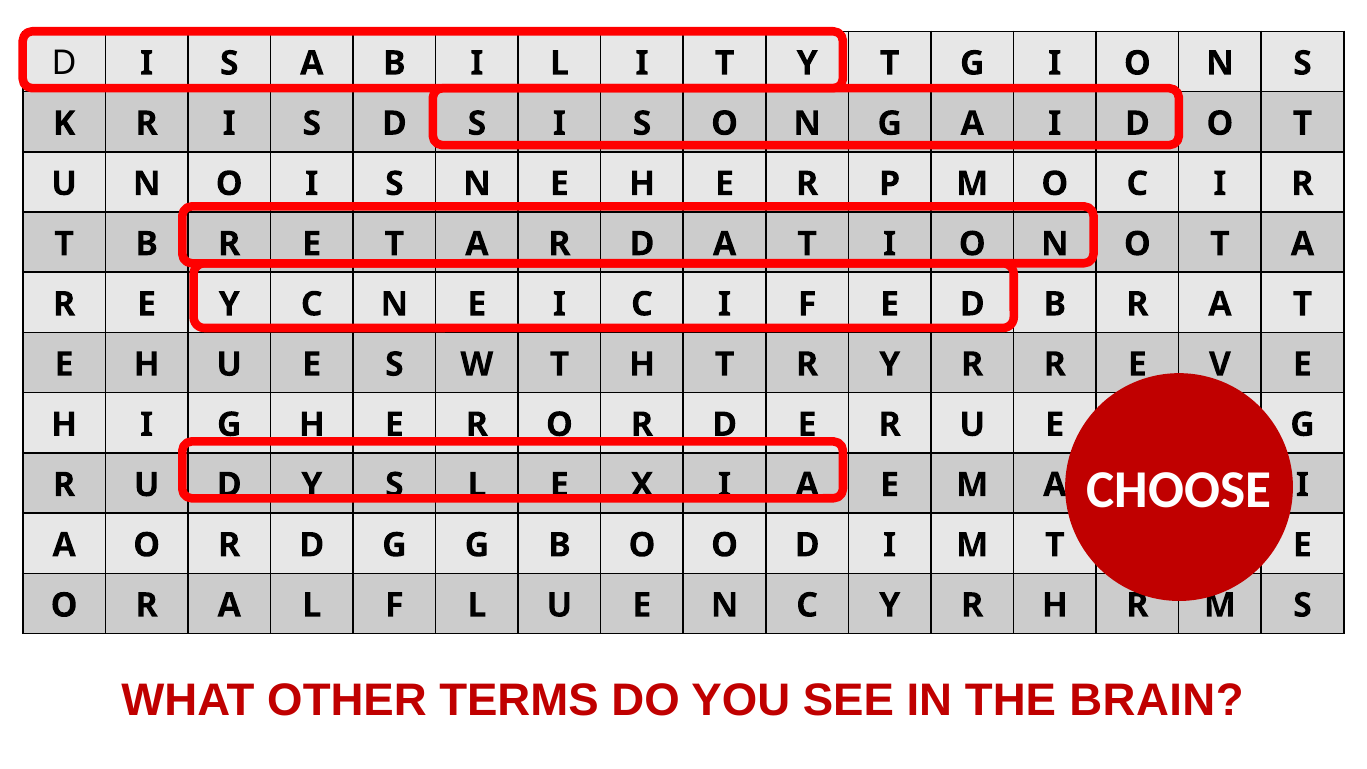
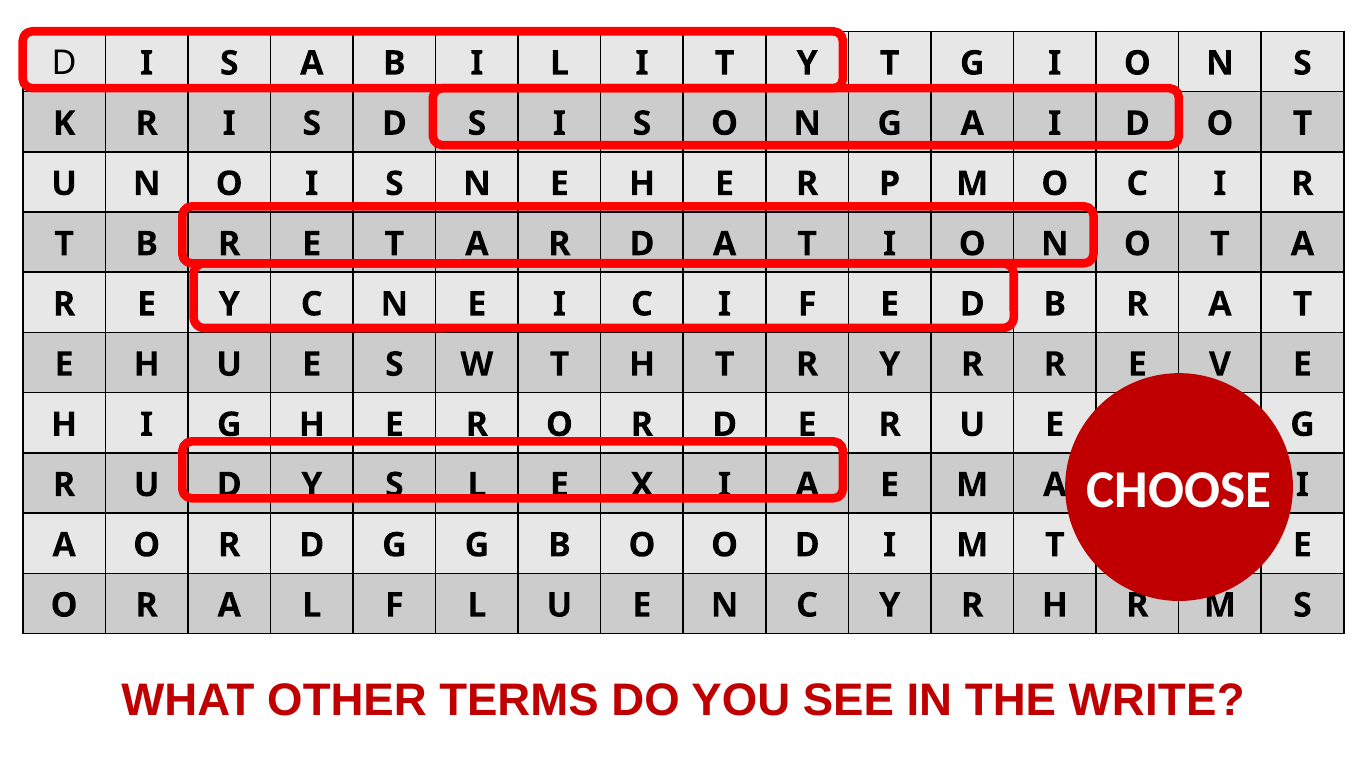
BRAIN: BRAIN -> WRITE (1157, 701)
